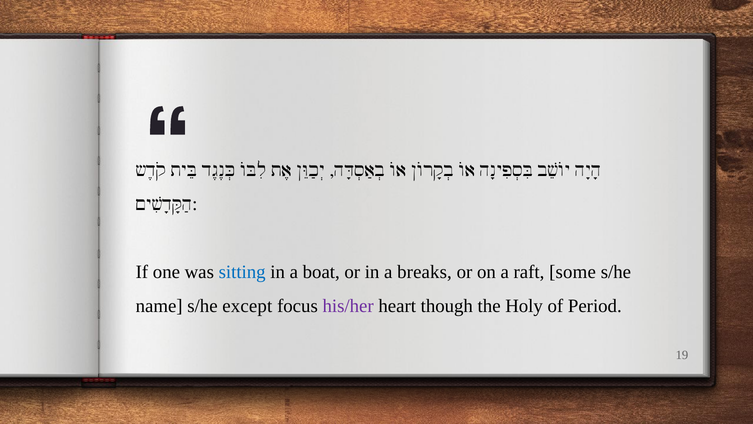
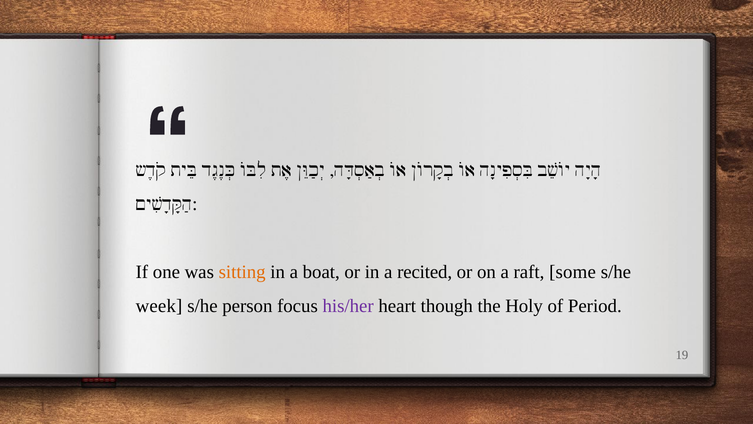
sitting colour: blue -> orange (242, 272)
breaks: breaks -> recited (425, 272)
name: name -> week (159, 306)
except: except -> person (247, 306)
